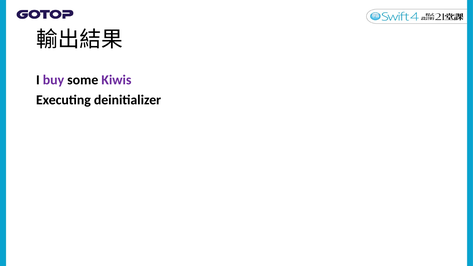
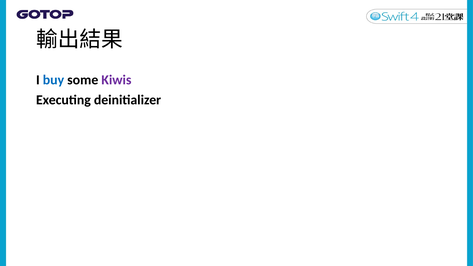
buy colour: purple -> blue (53, 80)
